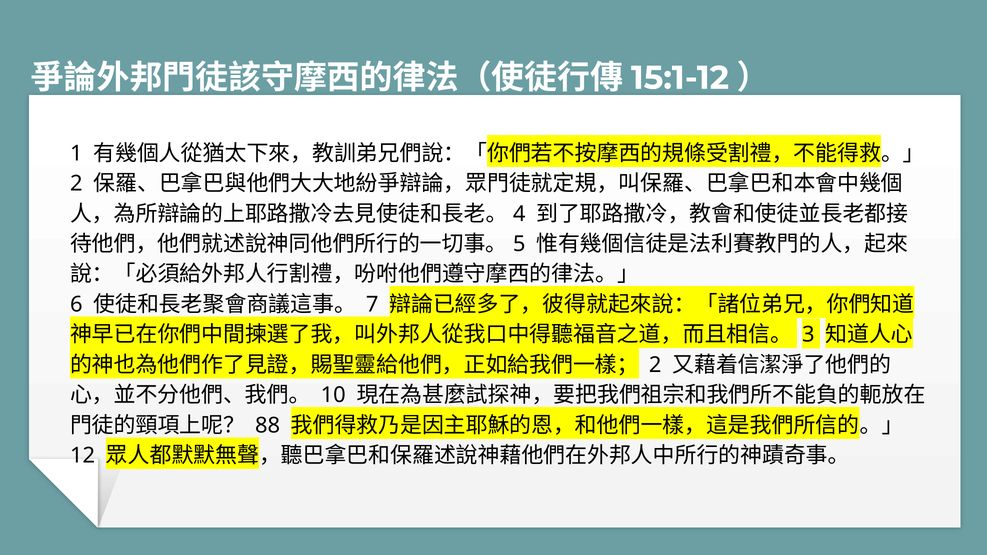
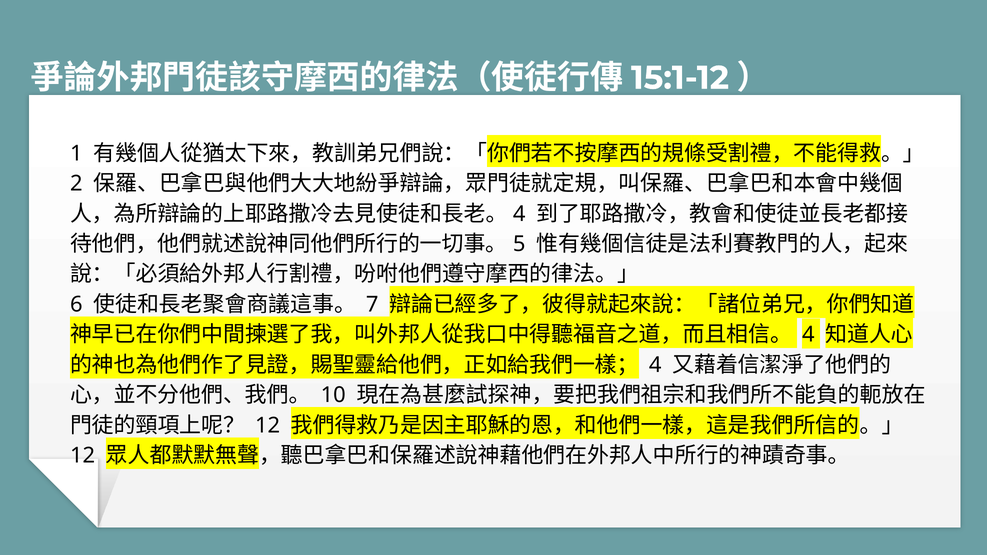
3: 3 -> 4 (808, 335)
2: 2 -> 4 (655, 365)
88: 88 -> 12 (268, 425)
